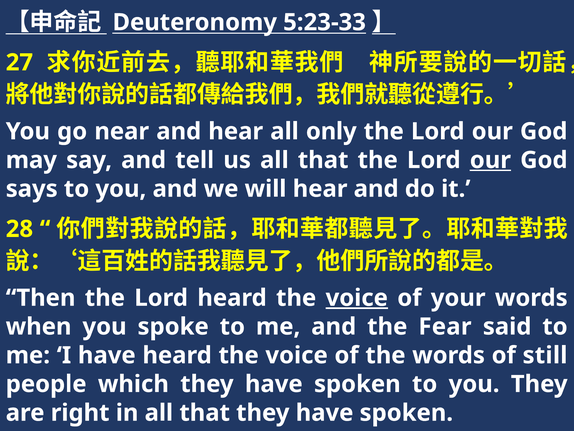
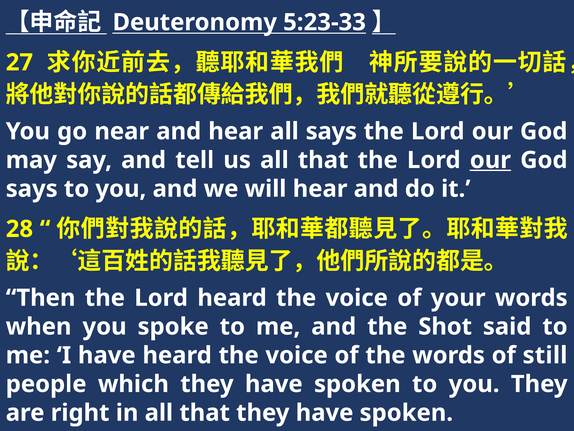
all only: only -> says (331, 131)
voice underline: present -> none (357, 298)
Fear: Fear -> Shot (445, 326)
